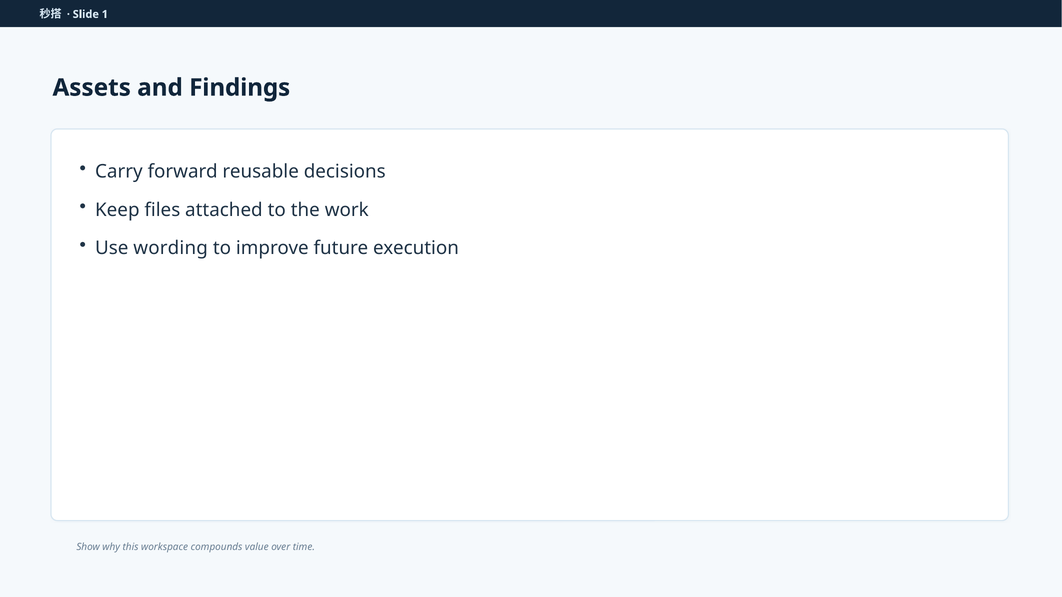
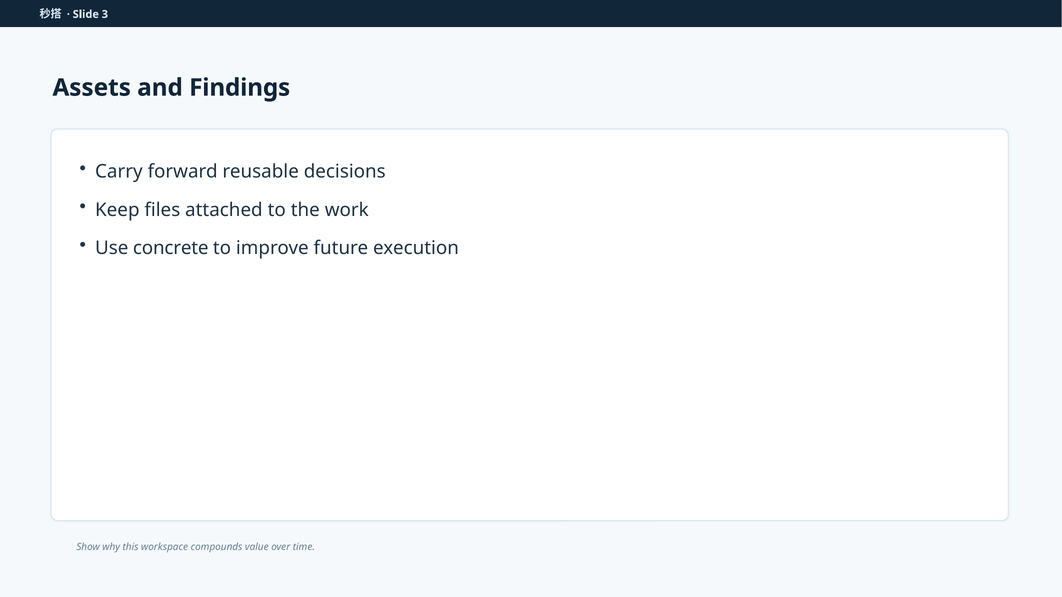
1: 1 -> 3 (105, 14)
wording: wording -> concrete (171, 248)
